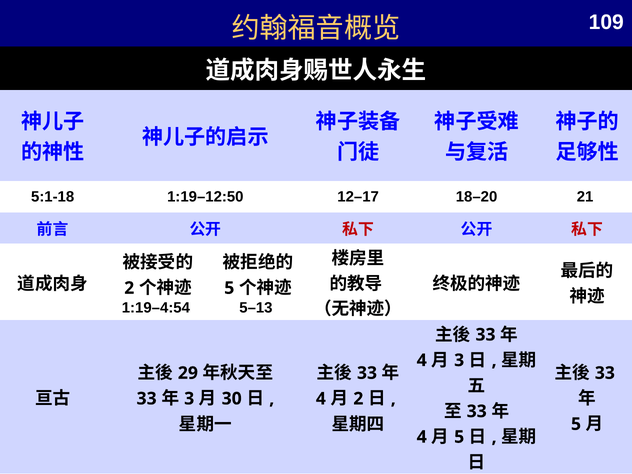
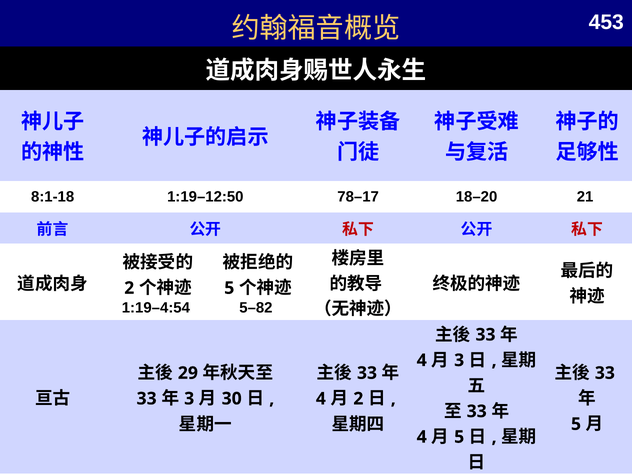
109: 109 -> 453 (606, 22)
5:1-18: 5:1-18 -> 8:1-18 (53, 197)
12–17: 12–17 -> 78–17 (358, 197)
5–13: 5–13 -> 5–82 (256, 308)
